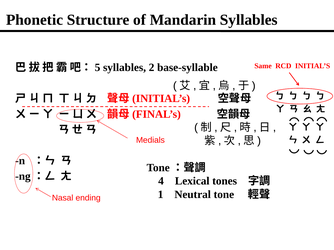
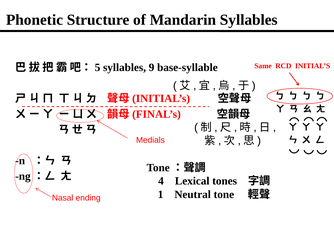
2: 2 -> 9 (152, 68)
